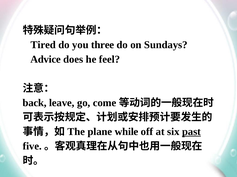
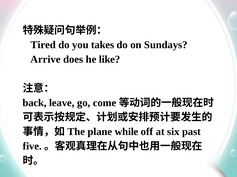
three: three -> takes (103, 45)
Advice: Advice -> Arrive (45, 60)
feel: feel -> like (110, 60)
past underline: present -> none (191, 132)
